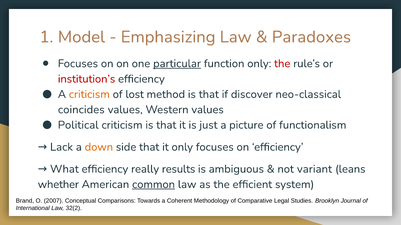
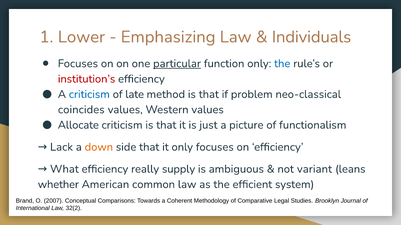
Model: Model -> Lower (81, 37)
Paradoxes: Paradoxes -> Individuals (312, 37)
the colour: red -> blue (282, 64)
criticism colour: orange -> blue (89, 94)
lost: lost -> late (135, 94)
discover: discover -> problem (252, 94)
Political: Political -> Allocate (78, 125)
results: results -> supply (179, 169)
common underline: present -> none (154, 185)
